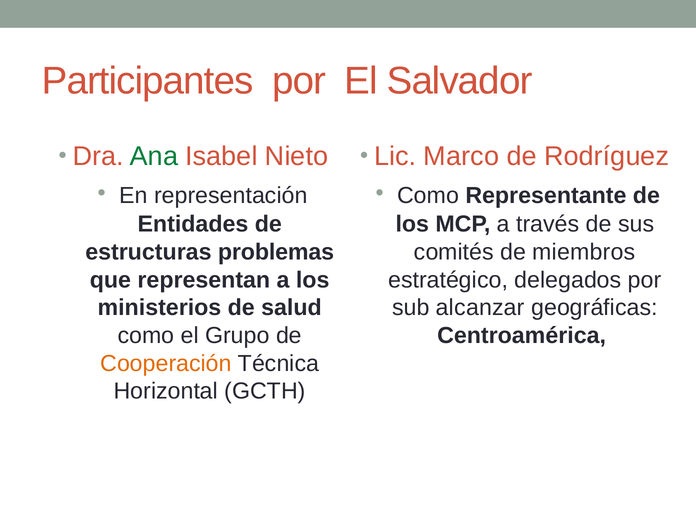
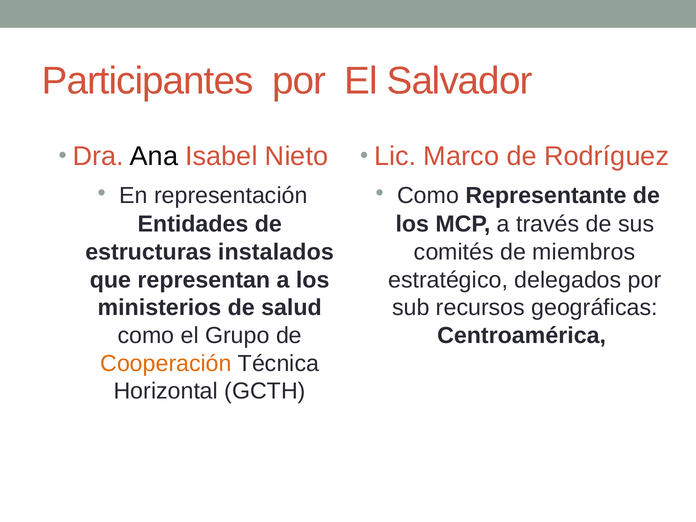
Ana colour: green -> black (154, 156)
problemas: problemas -> instalados (276, 252)
alcanzar: alcanzar -> recursos (480, 308)
